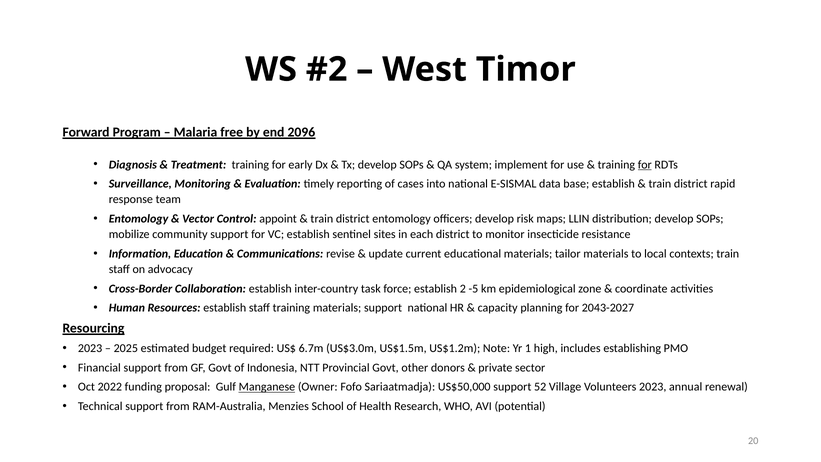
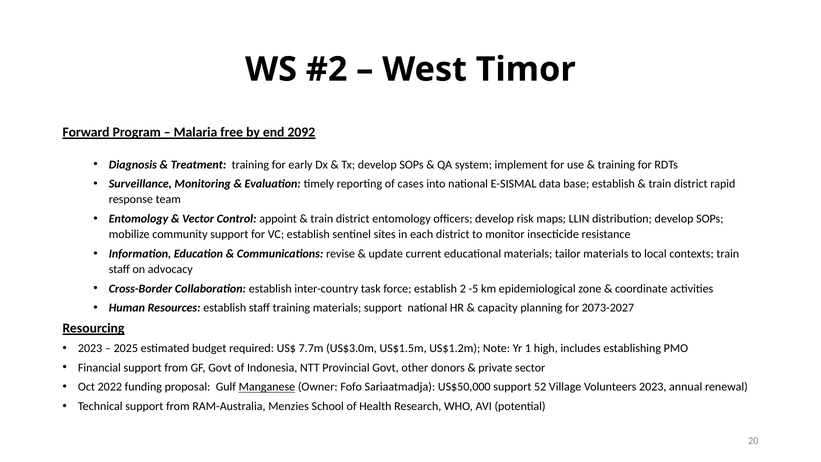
2096: 2096 -> 2092 (301, 132)
for underline: present -> none (645, 165)
2043-2027: 2043-2027 -> 2073-2027 (608, 308)
6.7m: 6.7m -> 7.7m (311, 348)
